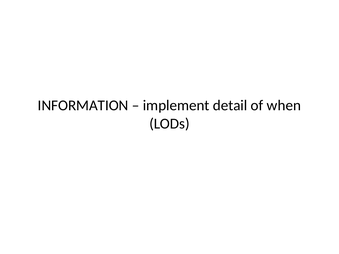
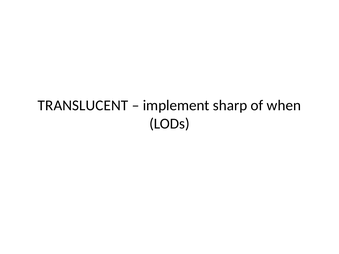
INFORMATION: INFORMATION -> TRANSLUCENT (83, 106)
detail: detail -> sharp (230, 106)
